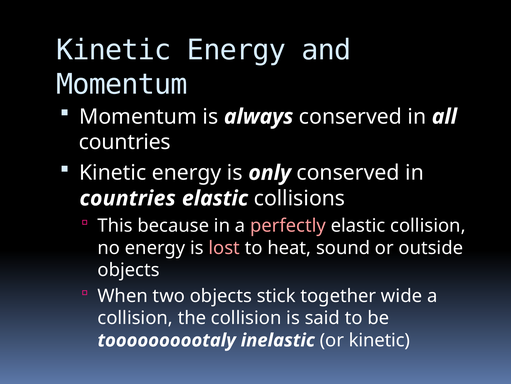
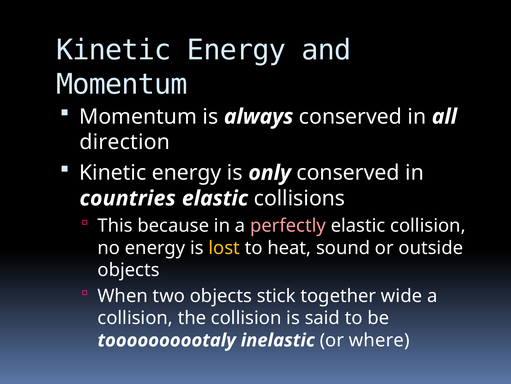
countries: countries -> direction (125, 142)
lost colour: pink -> yellow (224, 248)
or kinetic: kinetic -> where (379, 340)
